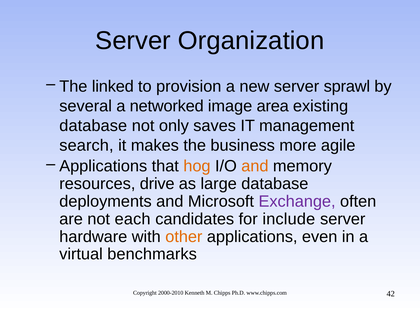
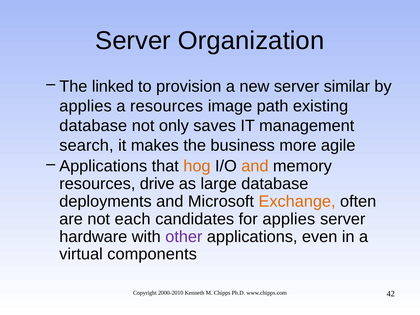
sprawl: sprawl -> similar (347, 87)
several: several -> applies (86, 106)
a networked: networked -> resources (167, 106)
area: area -> path (273, 106)
Exchange colour: purple -> orange (297, 201)
for include: include -> applies (289, 219)
other colour: orange -> purple (184, 237)
benchmarks: benchmarks -> components (152, 254)
